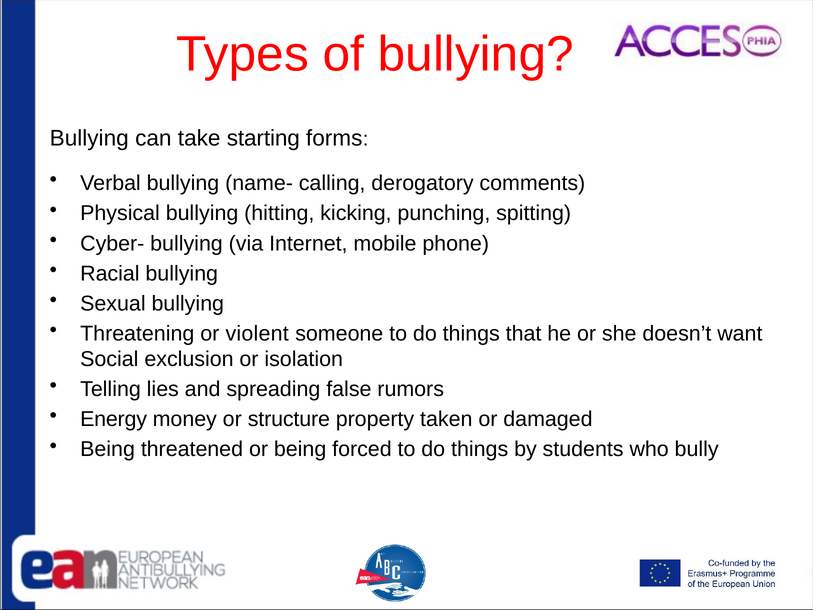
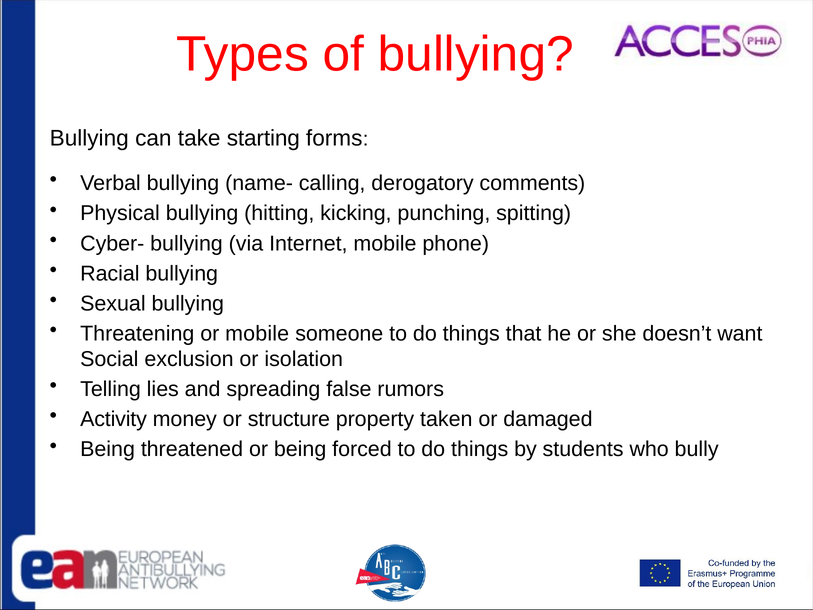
or violent: violent -> mobile (257, 333)
Energy: Energy -> Activity (114, 419)
